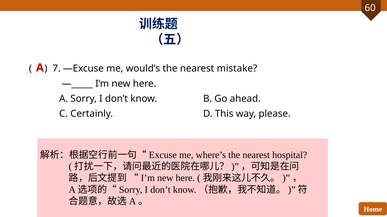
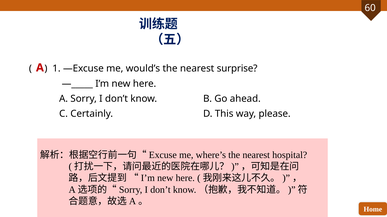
7: 7 -> 1 (56, 69)
mistake: mistake -> surprise (237, 69)
